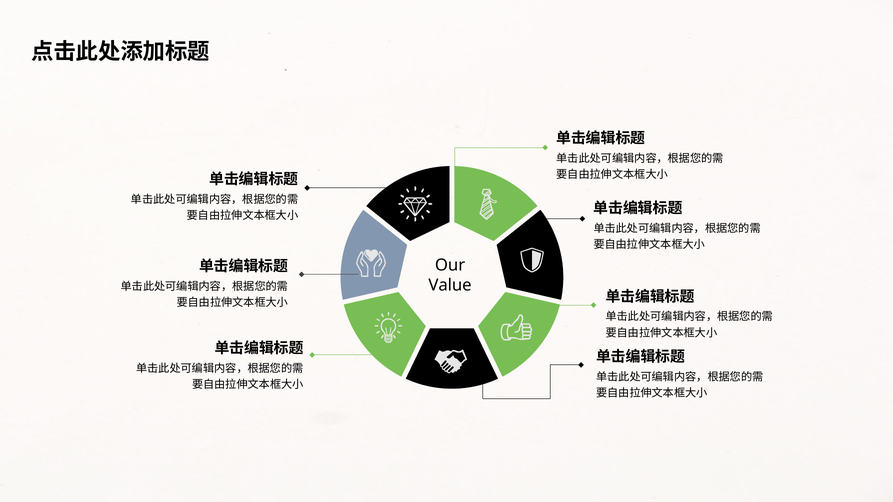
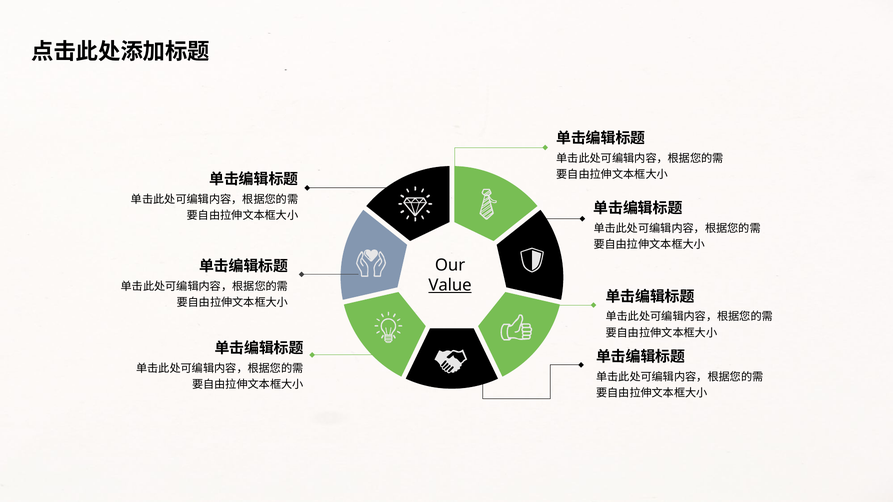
Value underline: none -> present (450, 285)
